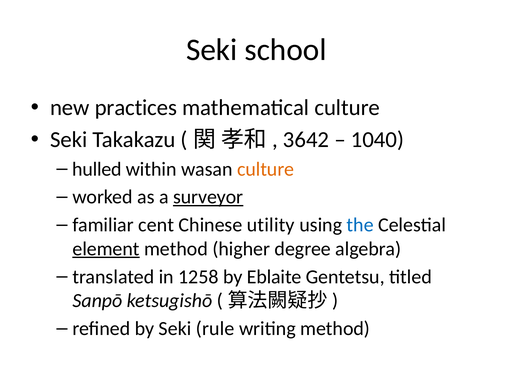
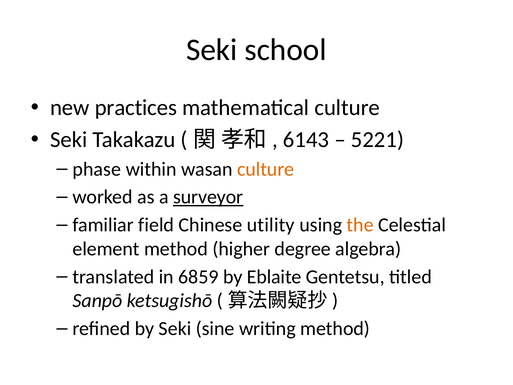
3642: 3642 -> 6143 (306, 140)
1040: 1040 -> 5221 (377, 140)
hulled: hulled -> phase (97, 169)
cent: cent -> field (156, 225)
the colour: blue -> orange (360, 225)
element underline: present -> none (106, 249)
1258: 1258 -> 6859 (198, 277)
rule: rule -> sine (215, 328)
